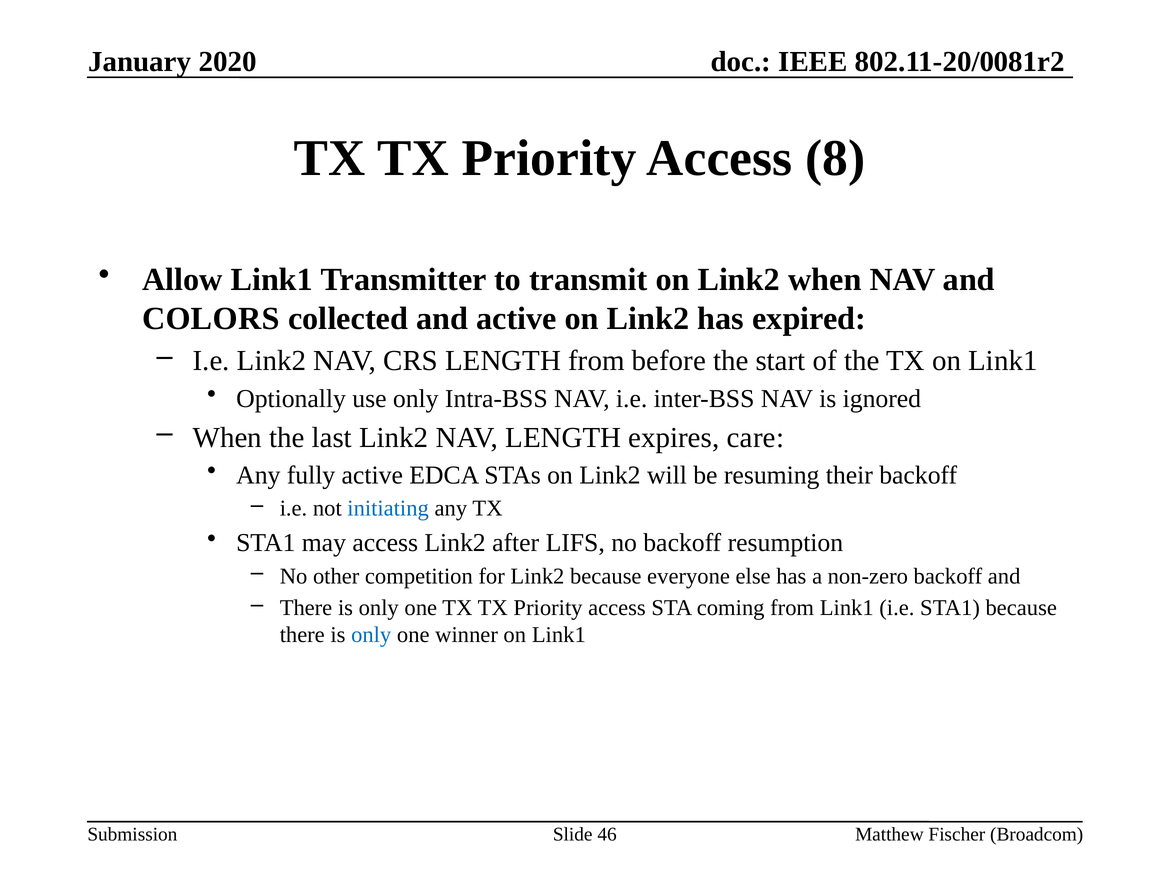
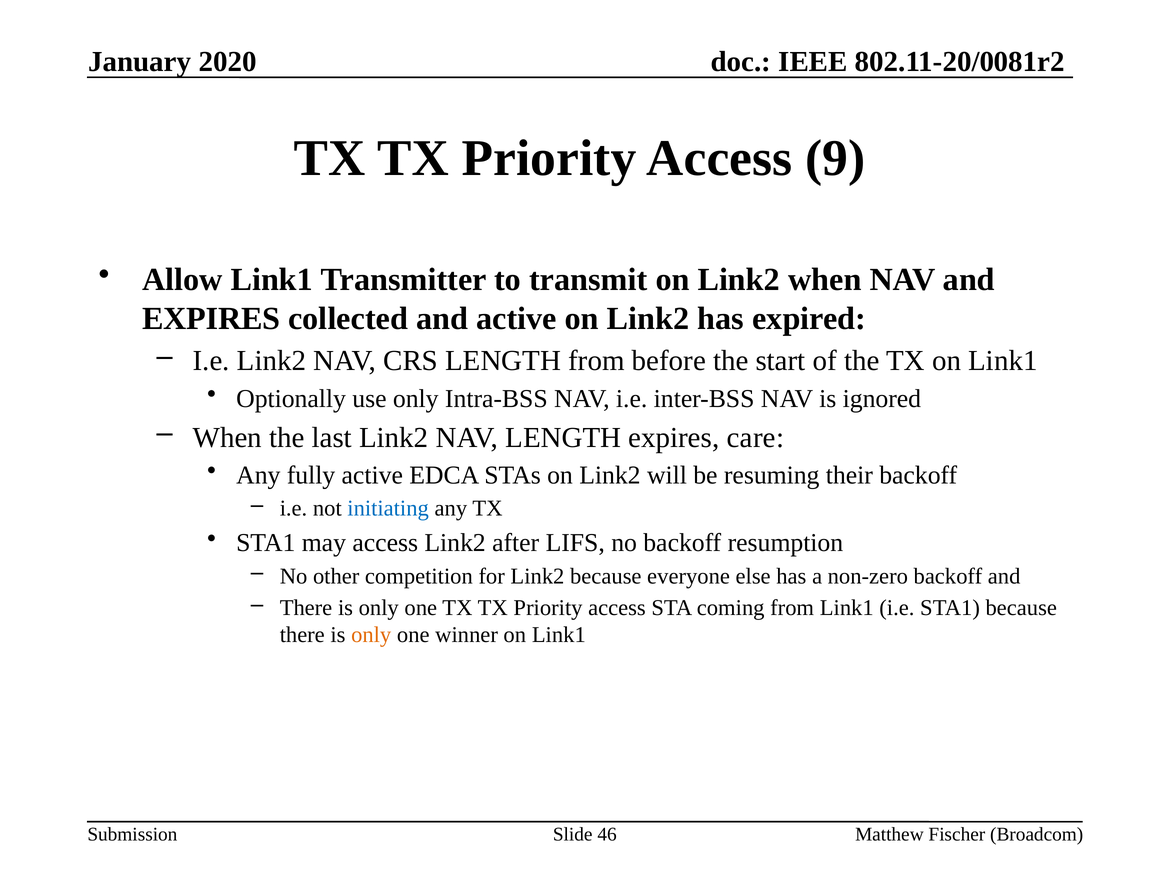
8: 8 -> 9 (835, 158)
COLORS: COLORS -> EXPIRES (211, 318)
only colour: blue -> orange (371, 635)
